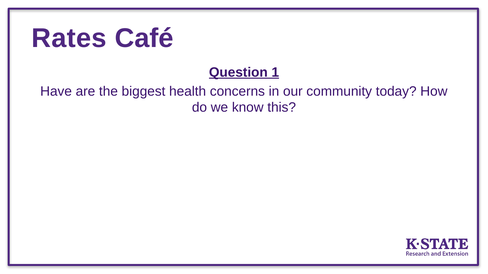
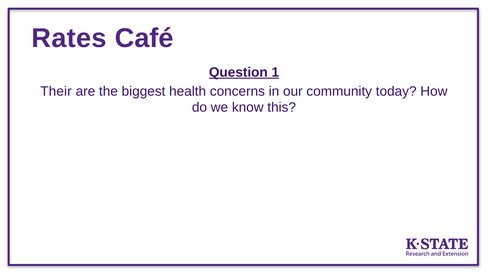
Have: Have -> Their (56, 91)
